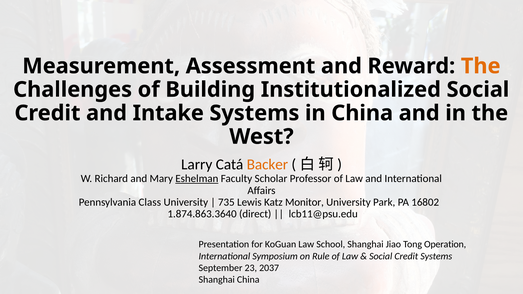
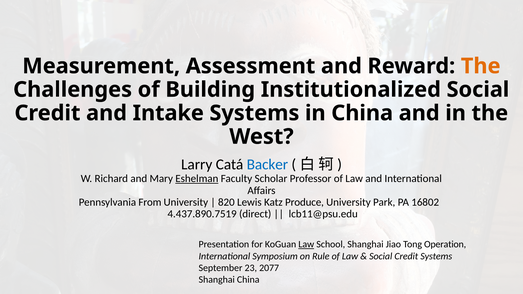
Backer colour: orange -> blue (267, 165)
Class: Class -> From (150, 202)
735: 735 -> 820 (226, 202)
Monitor: Monitor -> Produce (305, 202)
1.874.863.3640: 1.874.863.3640 -> 4.437.890.7519 (202, 214)
Law underline: none -> present (306, 244)
2037: 2037 -> 2077 (269, 268)
